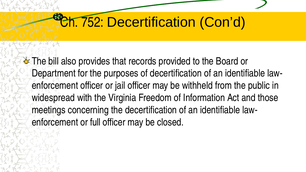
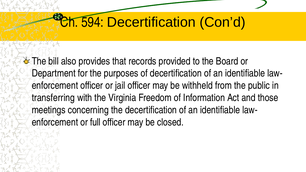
752: 752 -> 594 (92, 22)
widespread: widespread -> transferring (53, 98)
